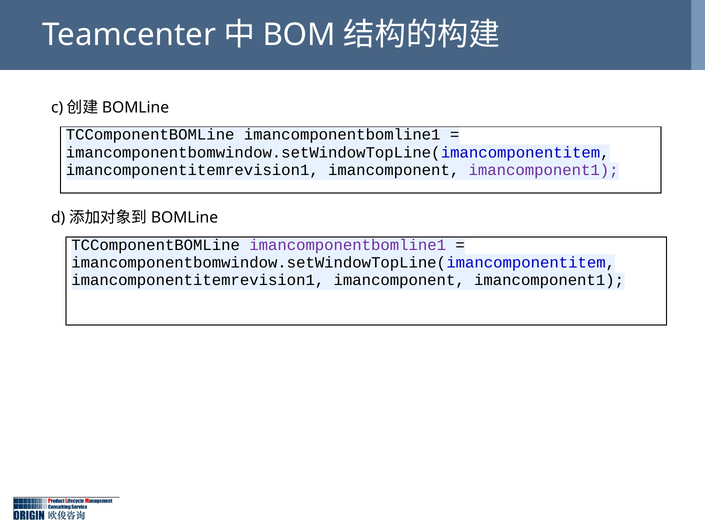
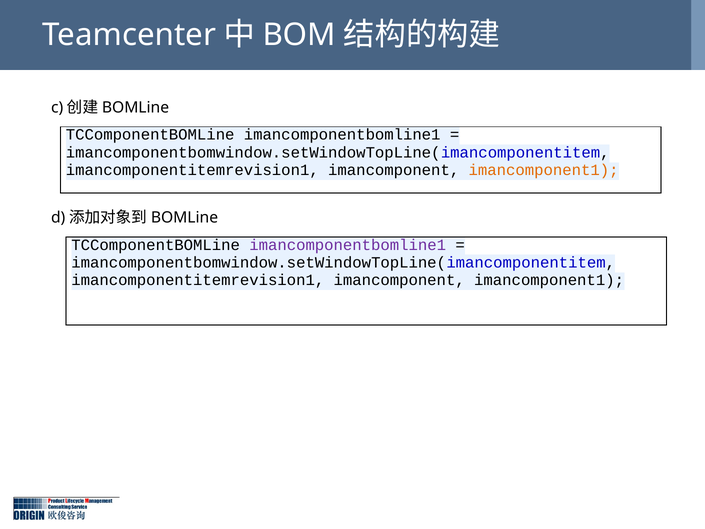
imancomponent1 colour: purple -> orange (544, 170)
